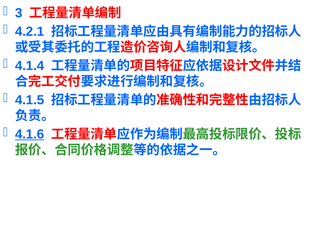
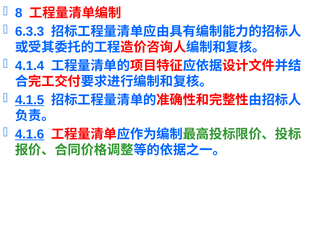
3: 3 -> 8 (19, 13)
4.2.1: 4.2.1 -> 6.3.3 (30, 31)
4.1.5 underline: none -> present (30, 100)
